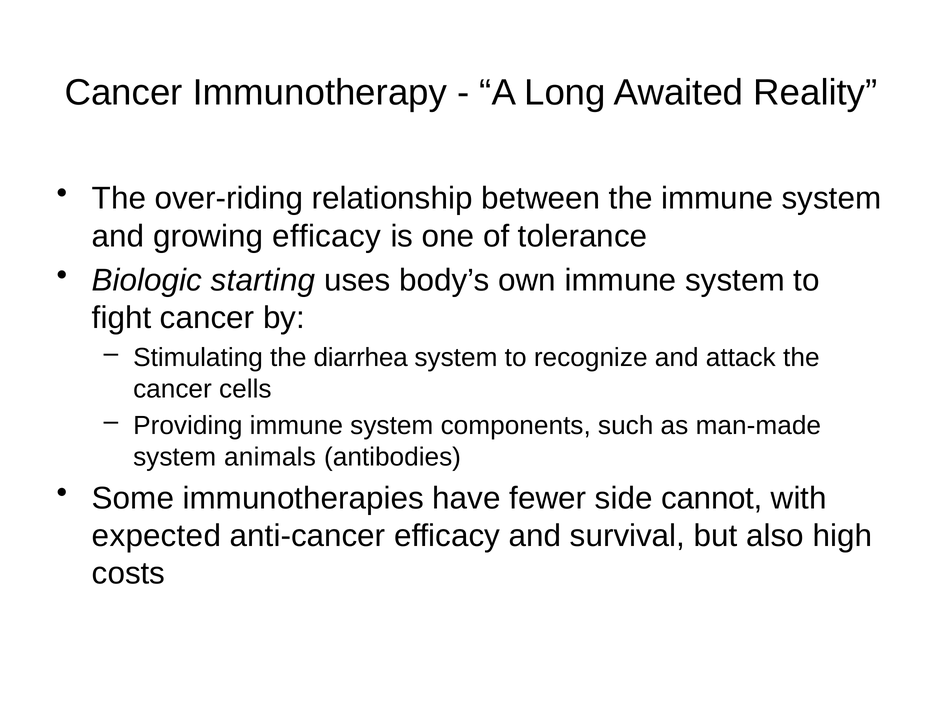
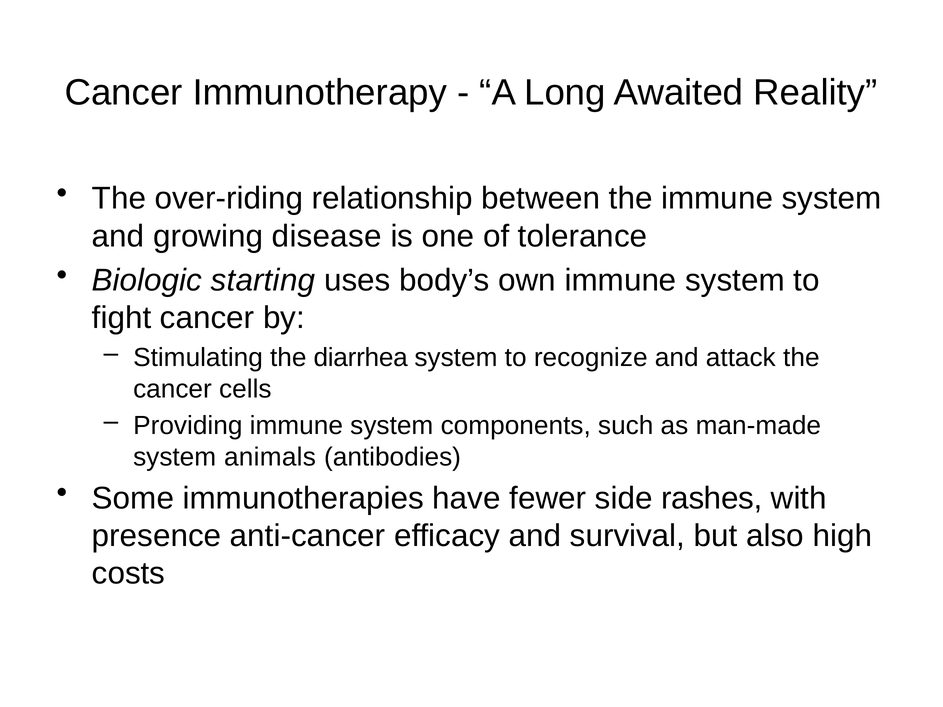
growing efficacy: efficacy -> disease (327, 236)
cannot: cannot -> rashes (712, 498)
expected: expected -> presence (157, 536)
